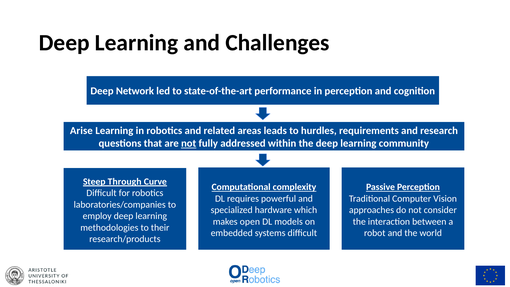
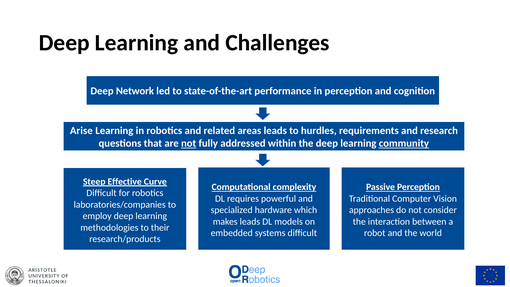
community underline: none -> present (404, 143)
Through: Through -> Effective (125, 182)
makes open: open -> leads (250, 221)
